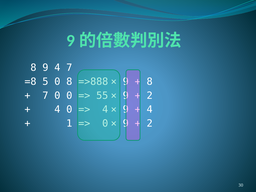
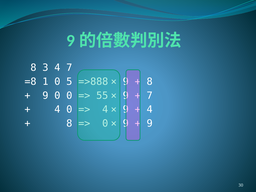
8 9: 9 -> 3 (45, 68)
5: 5 -> 1 (45, 82)
0 8: 8 -> 5 (69, 82)
7: 7 -> 9 (45, 96)
2: 2 -> 7 (150, 96)
1: 1 -> 8 (69, 123)
2: 2 -> 9 (150, 123)
